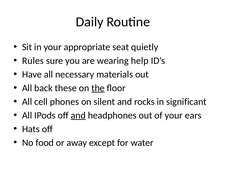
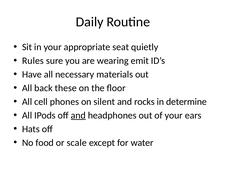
help: help -> emit (140, 61)
the underline: present -> none (98, 88)
significant: significant -> determine (186, 102)
away: away -> scale (77, 143)
